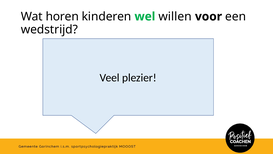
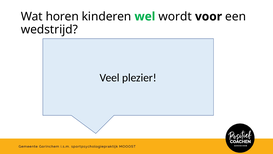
willen: willen -> wordt (175, 16)
